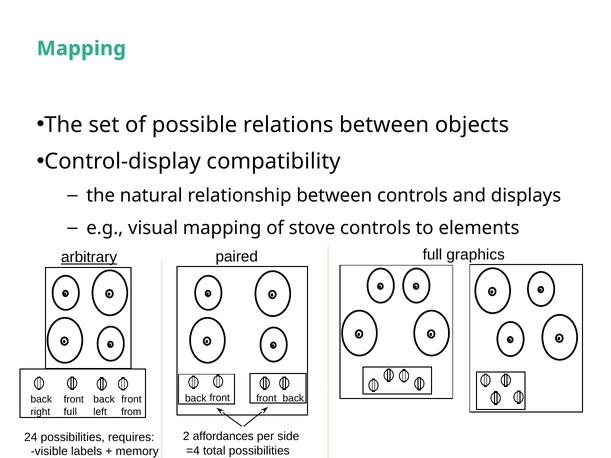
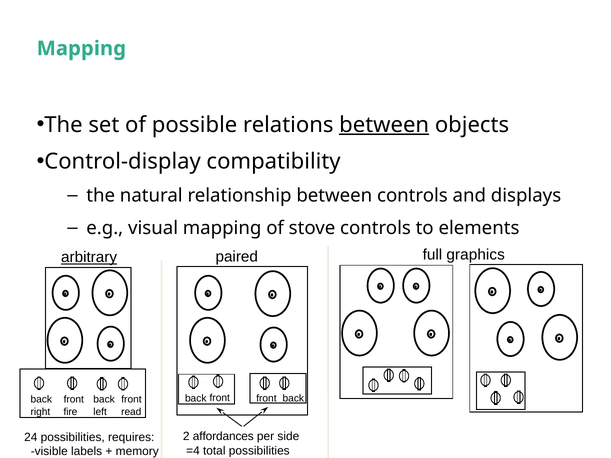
between underline: none -> present (384, 125)
full: full -> fire (70, 412)
from: from -> read (131, 412)
